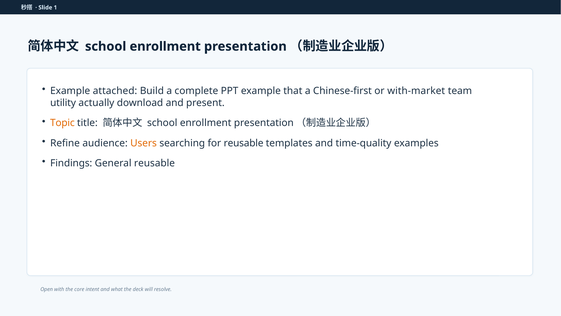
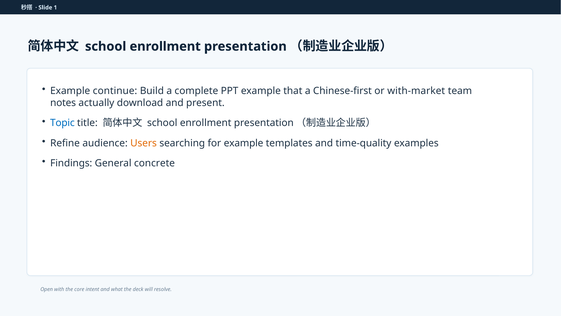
attached: attached -> continue (115, 91)
utility: utility -> notes (63, 103)
Topic colour: orange -> blue (62, 123)
for reusable: reusable -> example (244, 143)
General reusable: reusable -> concrete (154, 163)
